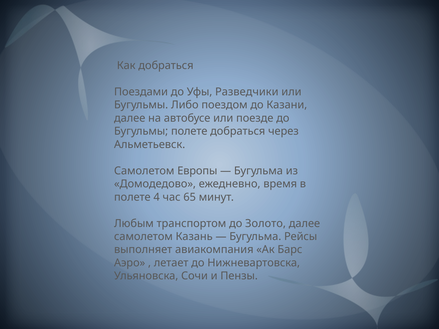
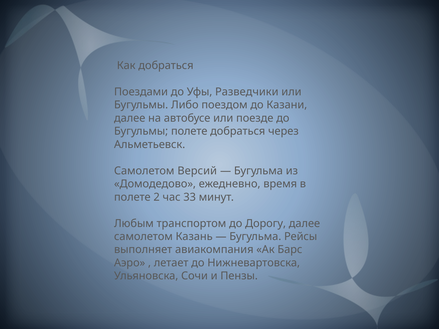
Европы: Европы -> Версий (197, 171)
4: 4 -> 2 (157, 197)
65: 65 -> 33 (190, 197)
Золото: Золото -> Дорогу (266, 224)
